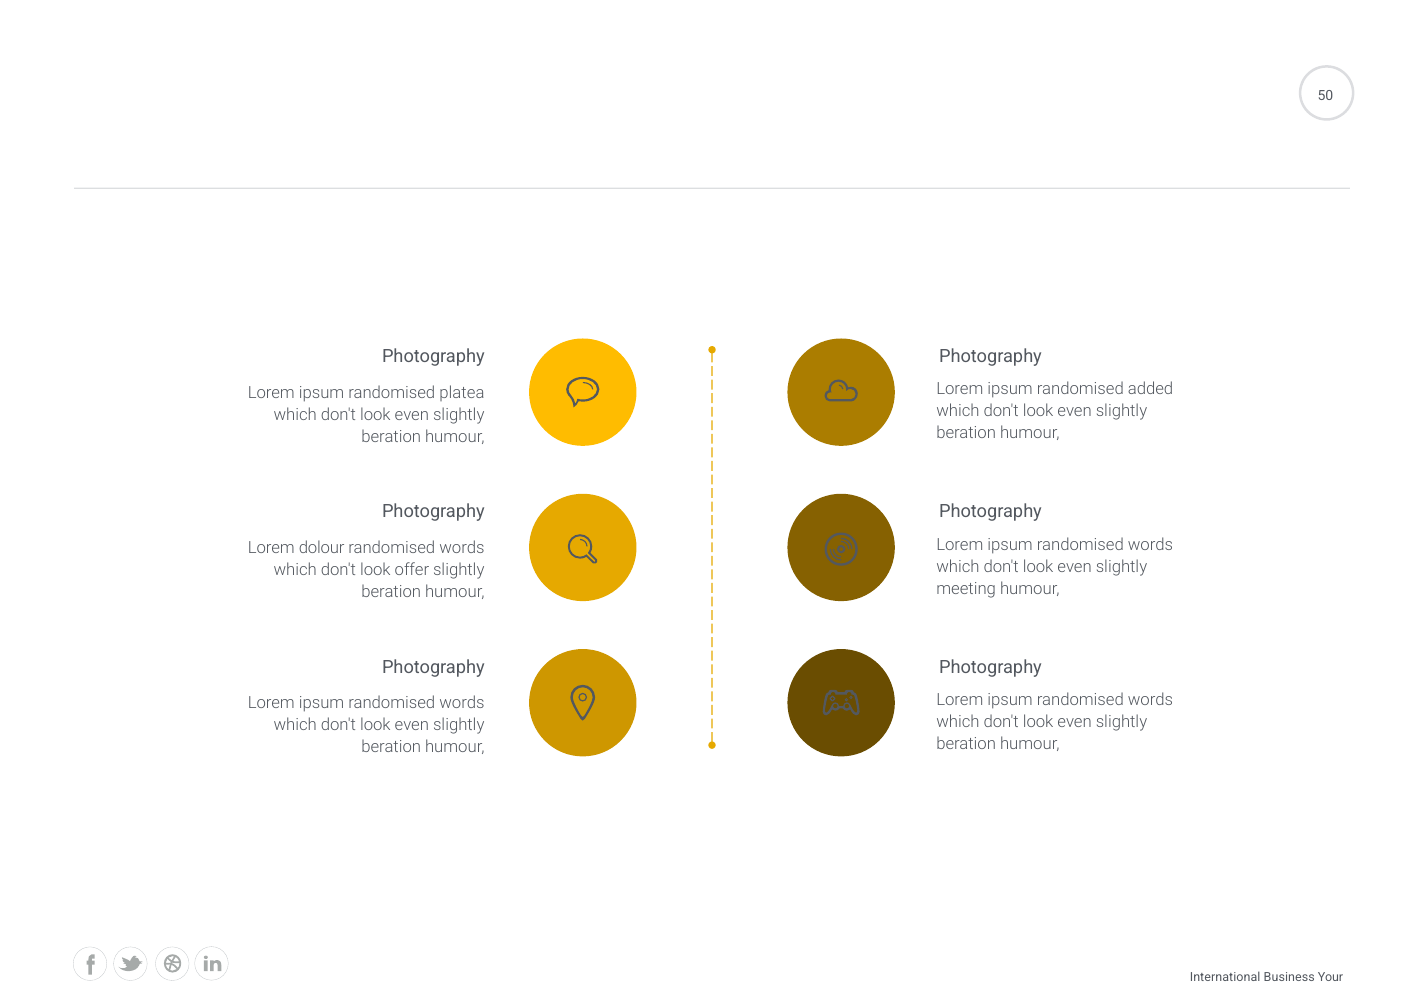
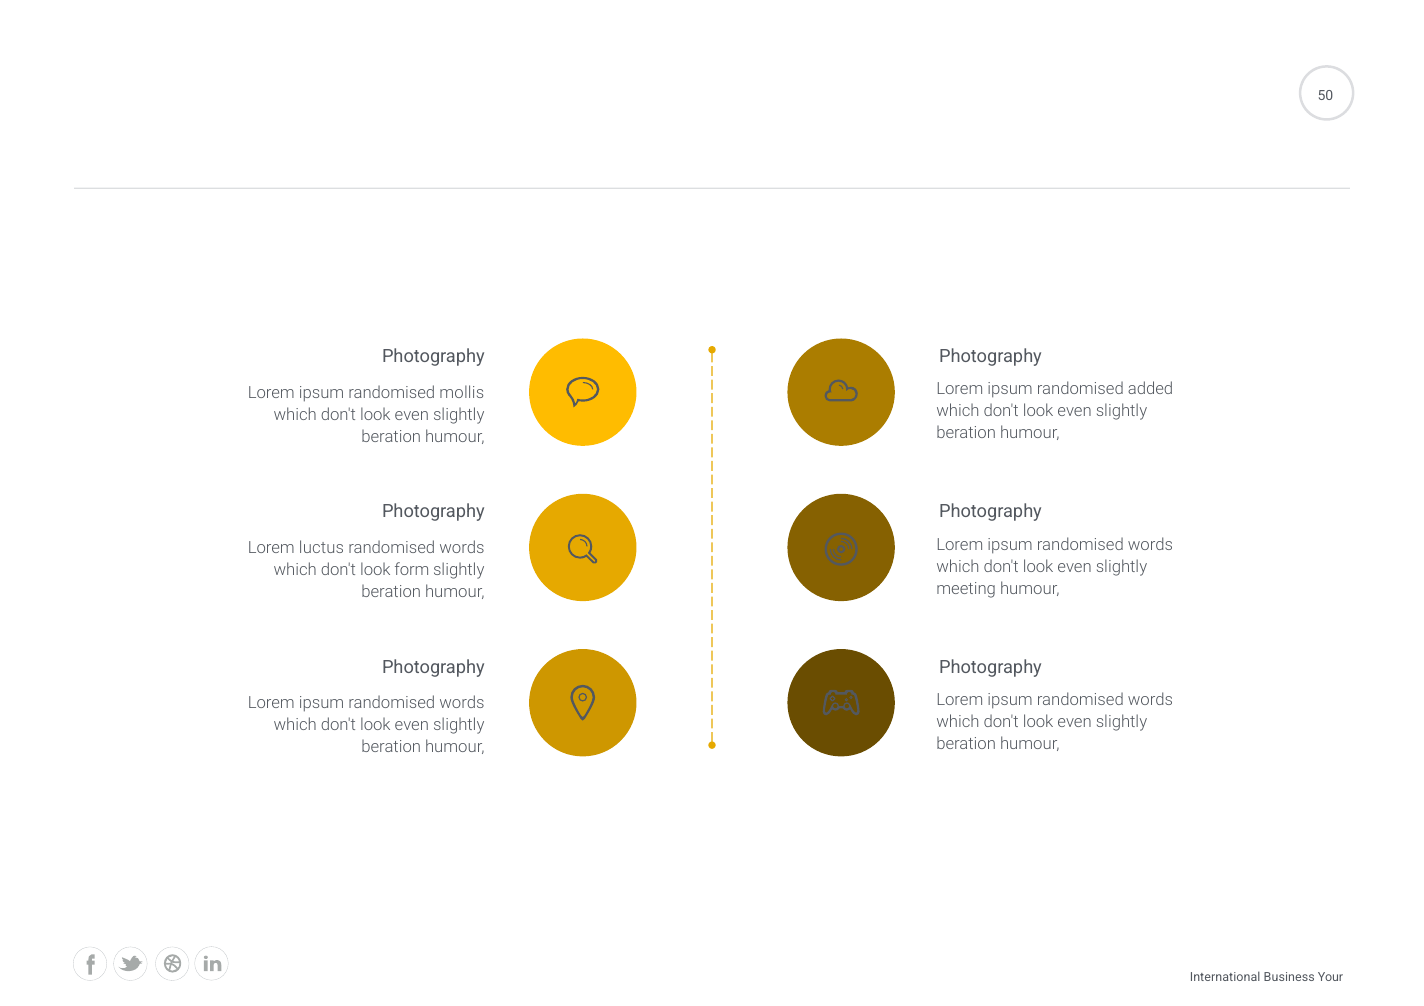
platea: platea -> mollis (462, 393)
dolour: dolour -> luctus (322, 548)
offer: offer -> form (412, 570)
